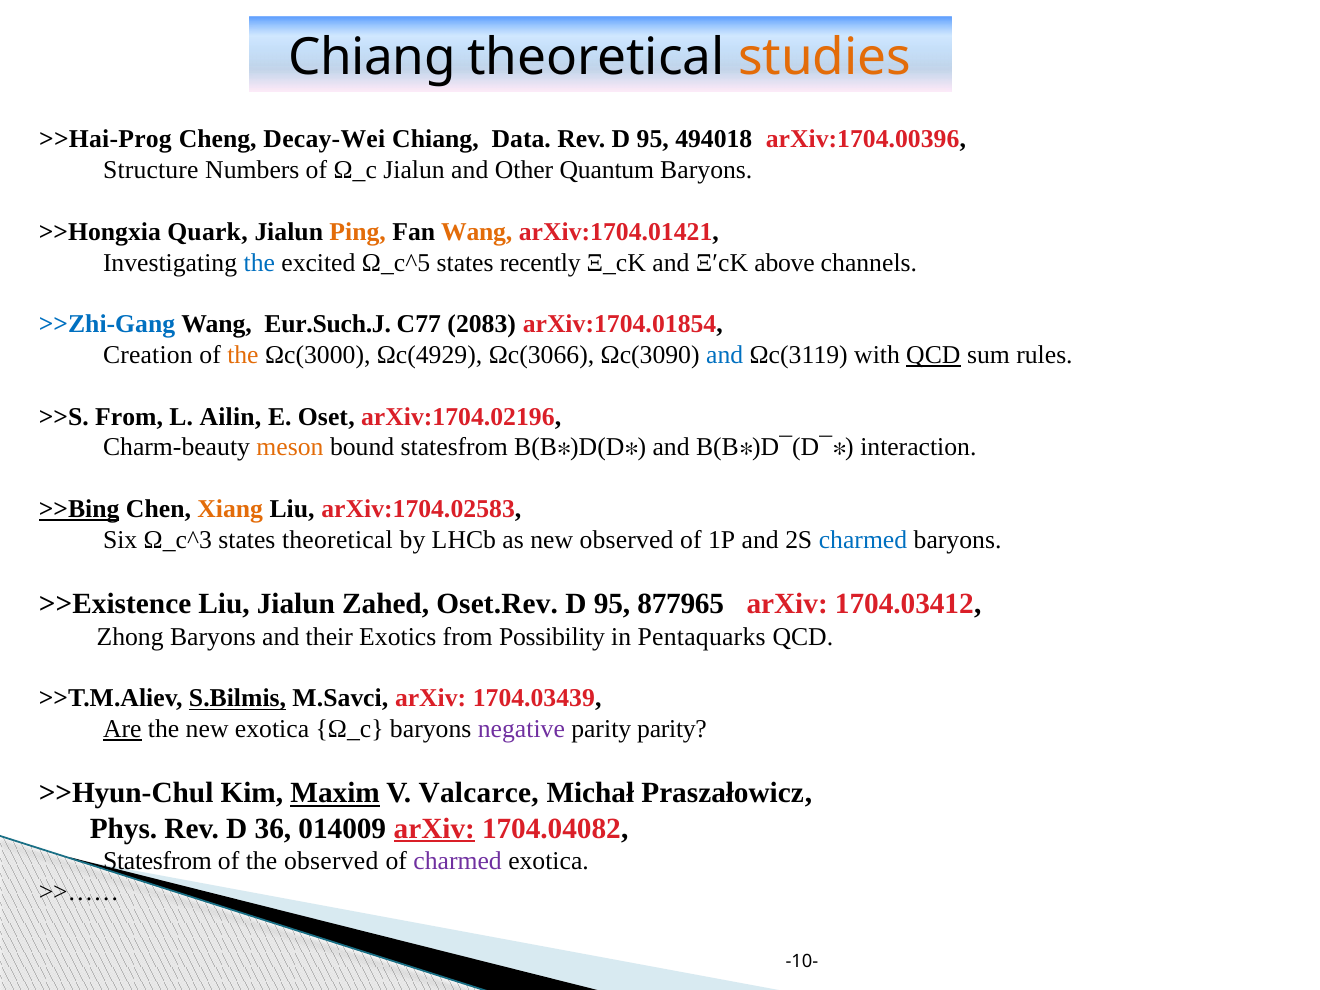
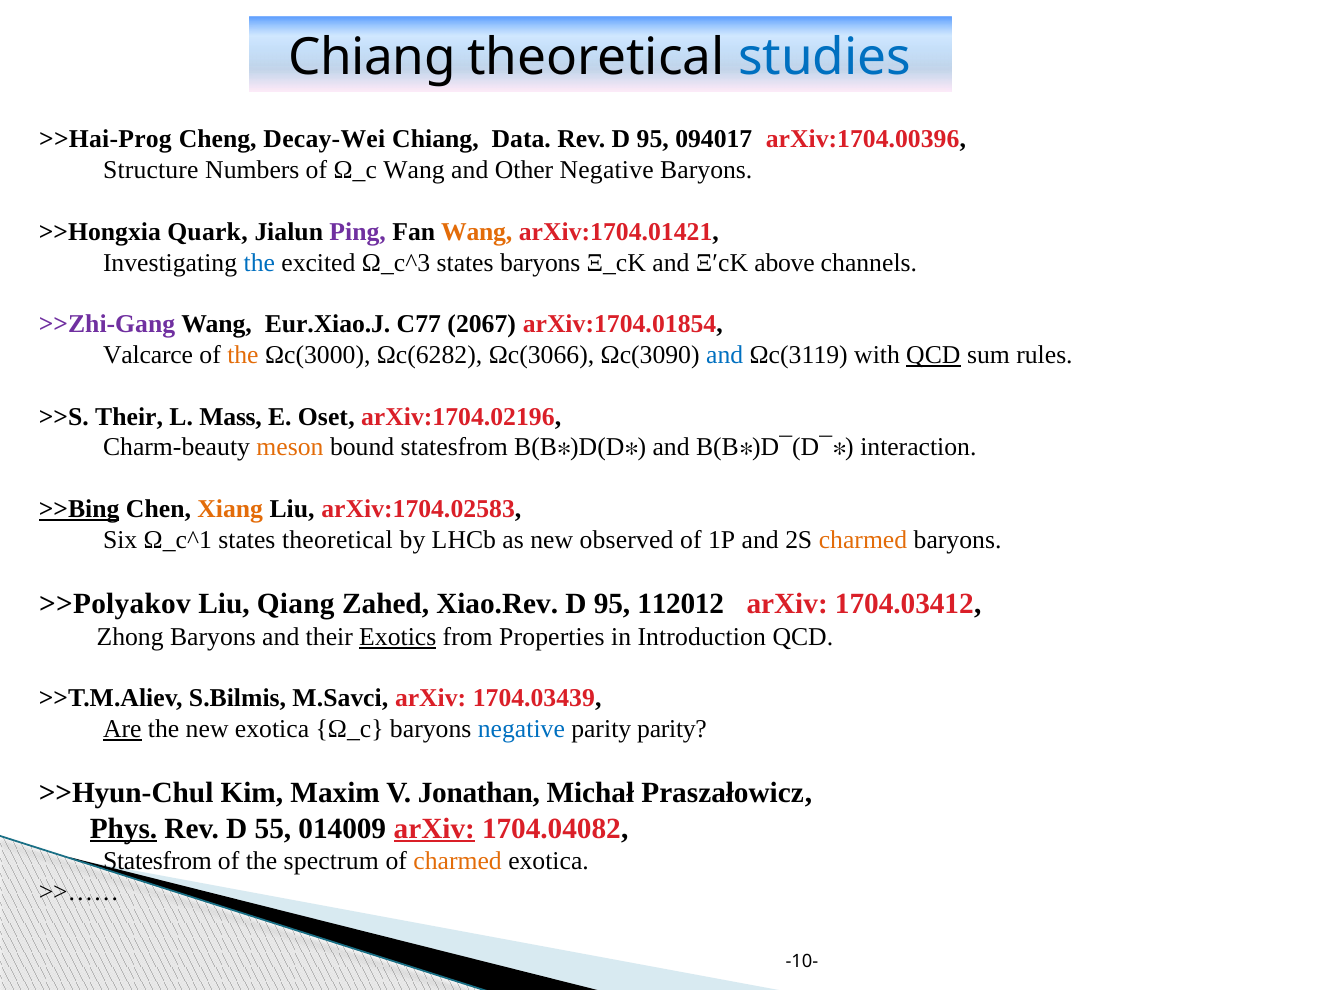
studies colour: orange -> blue (825, 58)
494018: 494018 -> 094017 (714, 139)
Ω_c Jialun: Jialun -> Wang (414, 170)
Other Quantum: Quantum -> Negative (607, 170)
Ping colour: orange -> purple (358, 232)
Ω_c^5: Ω_c^5 -> Ω_c^3 (396, 263)
states recently: recently -> baryons (540, 263)
>>Zhi-Gang colour: blue -> purple (107, 324)
Eur.Such.J: Eur.Such.J -> Eur.Xiao.J (328, 324)
2083: 2083 -> 2067 (482, 324)
Creation: Creation -> Valcarce (148, 355)
Ωc(4929: Ωc(4929 -> Ωc(6282 (430, 355)
>>S From: From -> Their (129, 417)
Ailin: Ailin -> Mass (231, 417)
Ω_c^3: Ω_c^3 -> Ω_c^1 (178, 540)
charmed colour: blue -> orange (863, 540)
>>Existence: >>Existence -> >>Polyakov (115, 604)
Liu Jialun: Jialun -> Qiang (296, 604)
Oset.Rev: Oset.Rev -> Xiao.Rev (497, 604)
877965: 877965 -> 112012 (681, 604)
Exotics underline: none -> present (398, 637)
Possibility: Possibility -> Properties (552, 637)
Pentaquarks: Pentaquarks -> Introduction (702, 637)
S.Bilmis underline: present -> none (238, 698)
negative colour: purple -> blue (521, 729)
Maxim underline: present -> none (335, 793)
Valcarce: Valcarce -> Jonathan (479, 793)
Phys underline: none -> present (124, 828)
36: 36 -> 55 (273, 828)
the observed: observed -> spectrum (331, 861)
charmed colour: purple -> orange (458, 861)
